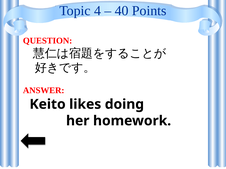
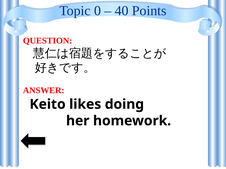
4: 4 -> 0 (97, 11)
